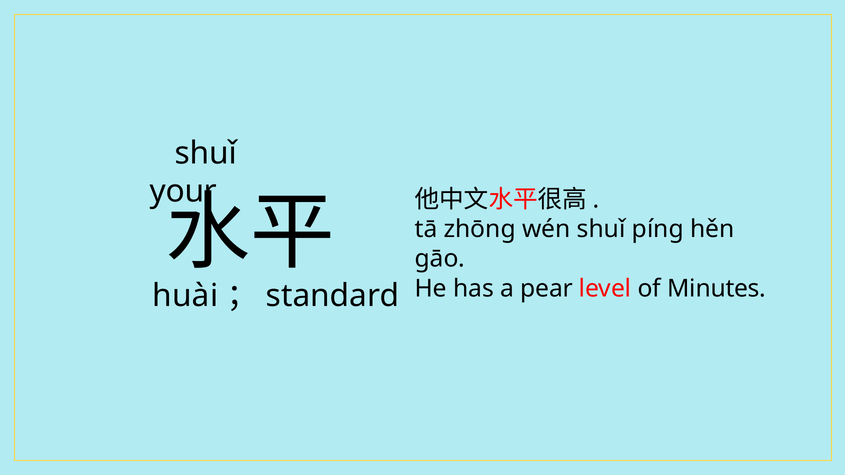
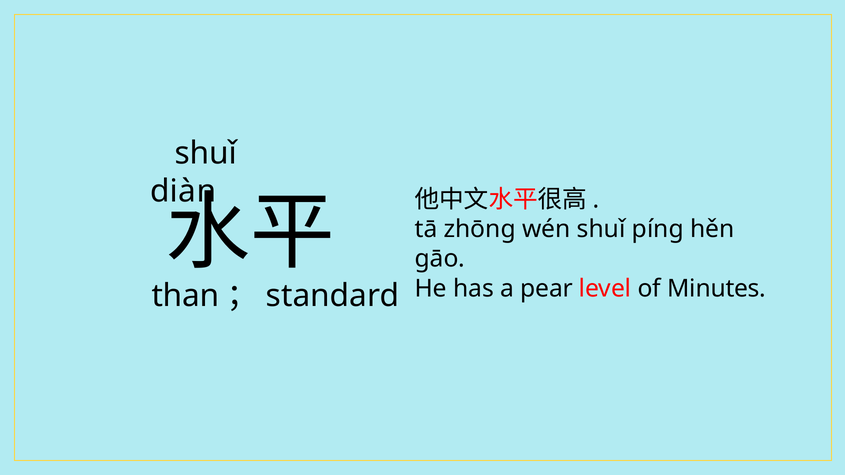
your: your -> diàn (183, 191)
huài: huài -> than (185, 296)
